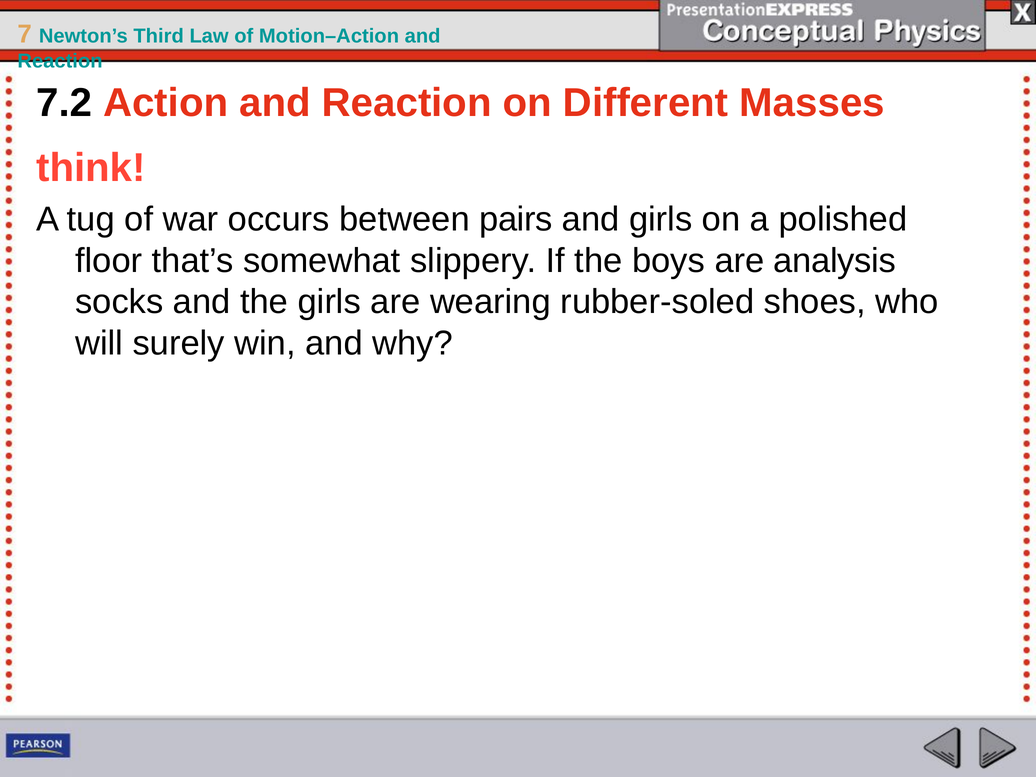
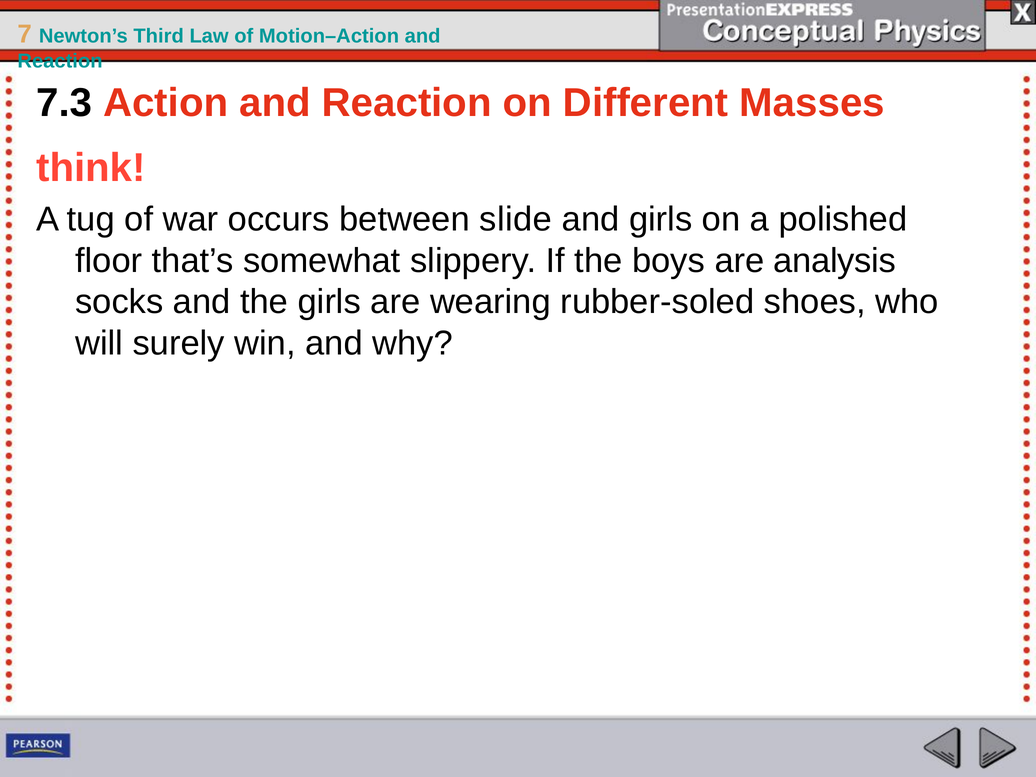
7.2: 7.2 -> 7.3 (64, 103)
pairs: pairs -> slide (516, 219)
